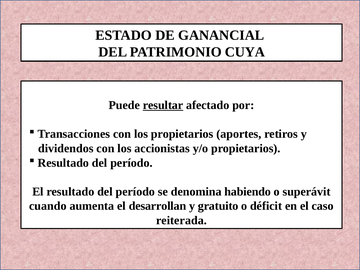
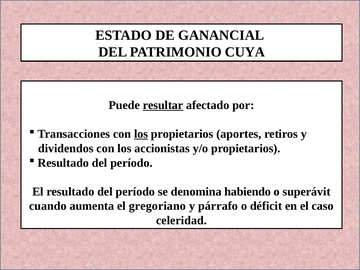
los underline: none -> present (141, 134)
desarrollan: desarrollan -> gregoriano (157, 206)
gratuito: gratuito -> párrafo (218, 206)
reiterada: reiterada -> celeridad (181, 220)
